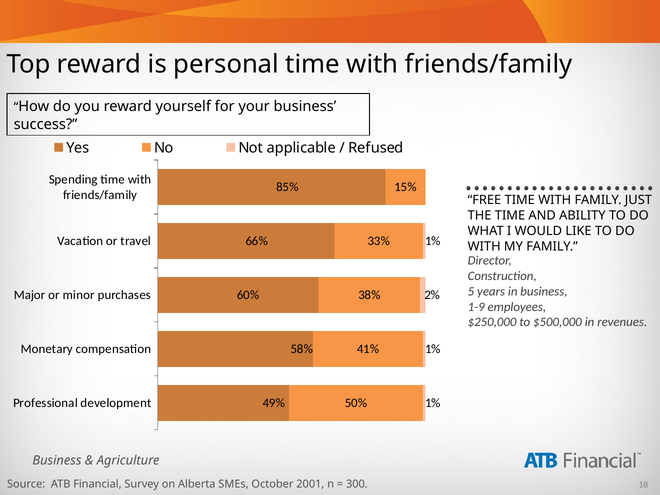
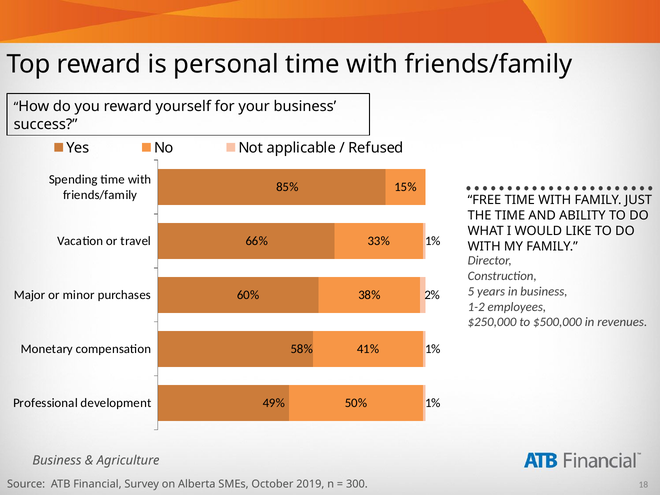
1-9: 1-9 -> 1-2 (476, 307)
2001: 2001 -> 2019 (310, 484)
